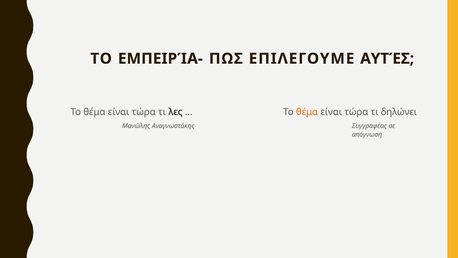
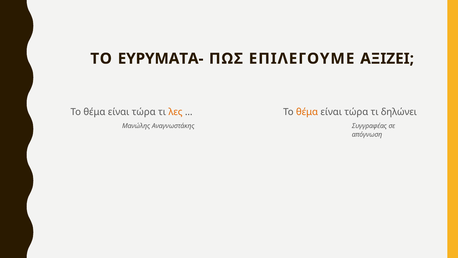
ΕΜΠΕΙΡΊΑ-: ΕΜΠΕΙΡΊΑ- -> ΕΥΡΥΜΑΤΑ- (161, 59)
ΑΥΤΈΣ: ΑΥΤΈΣ -> ΑΞΙΖΕΙ (387, 59)
λες colour: black -> orange (175, 112)
